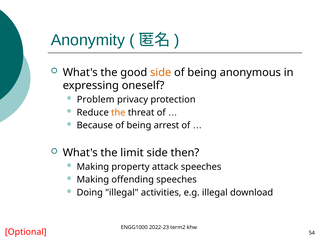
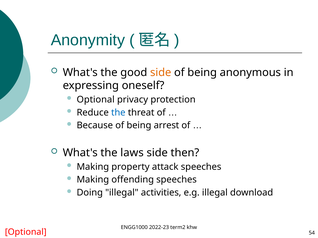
Problem: Problem -> Optional (96, 100)
the colour: orange -> blue (118, 113)
limit: limit -> laws (132, 153)
